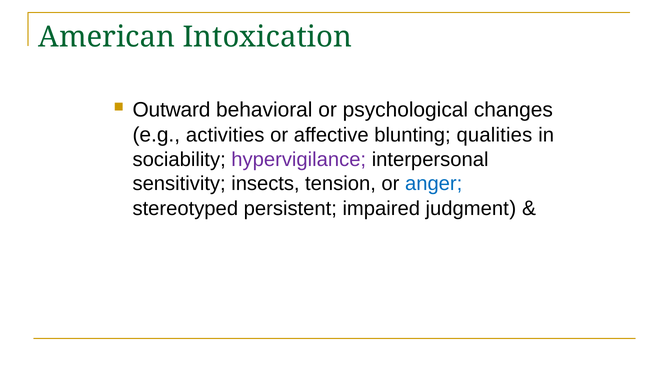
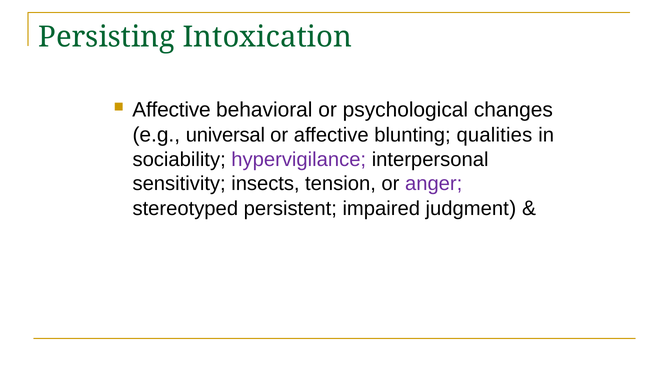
American: American -> Persisting (107, 37)
Outward: Outward -> Affective (172, 110)
activities: activities -> universal (225, 135)
anger colour: blue -> purple (434, 184)
